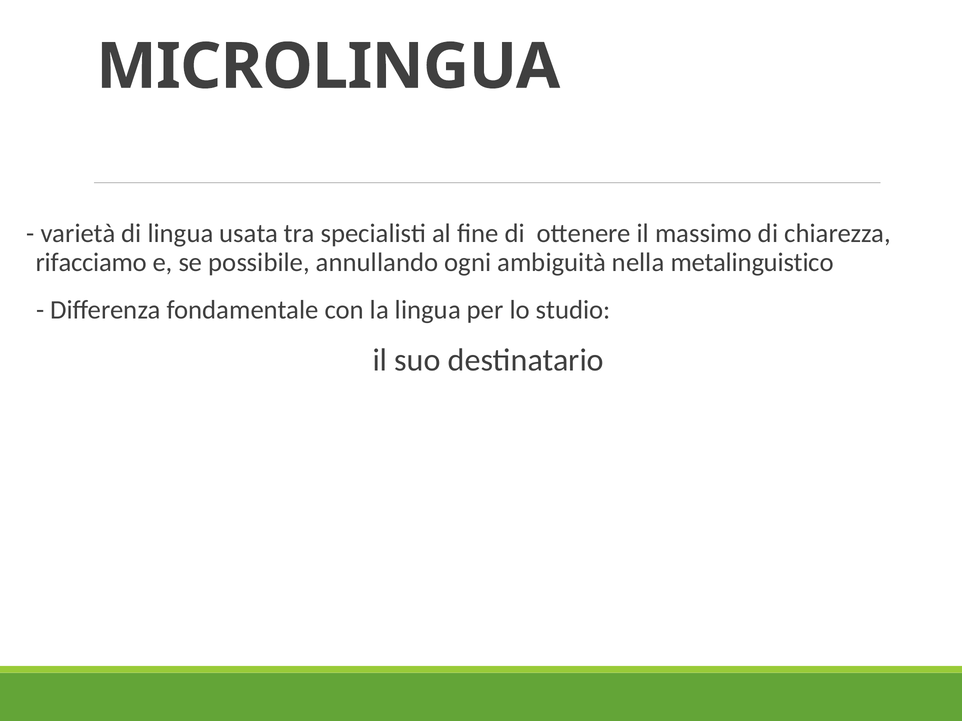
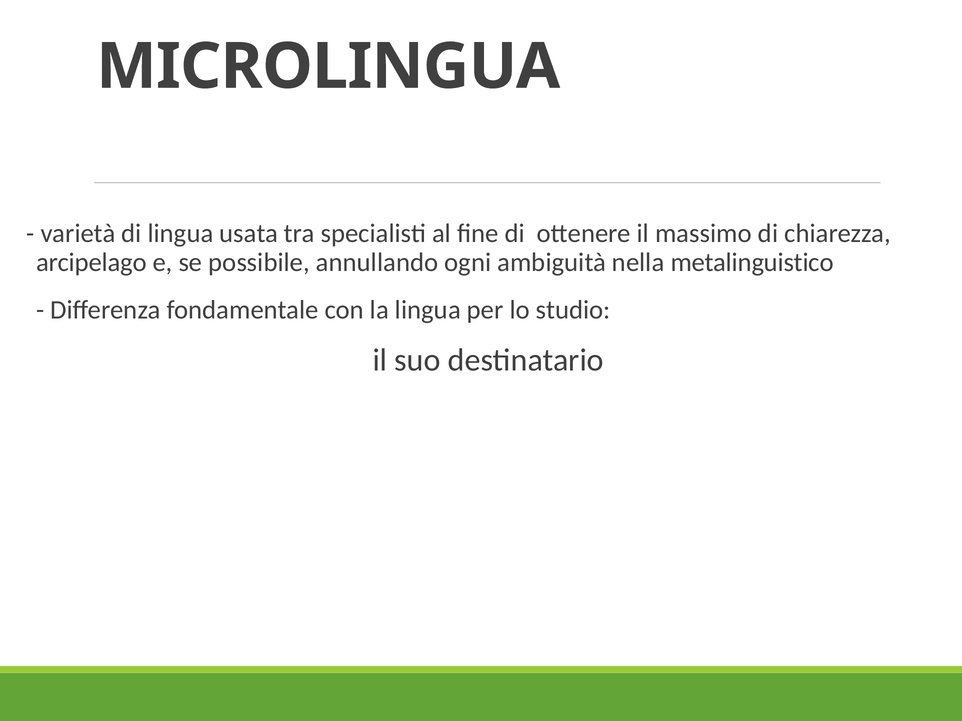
rifacciamo: rifacciamo -> arcipelago (91, 263)
